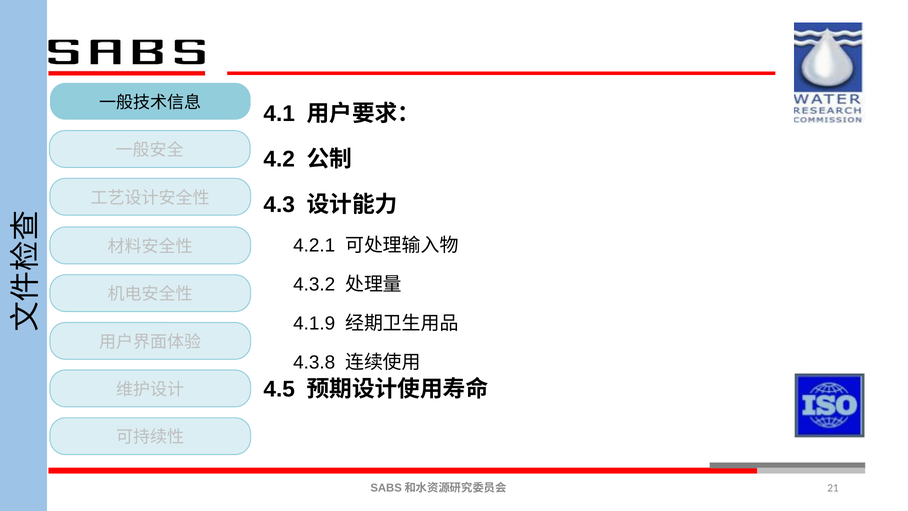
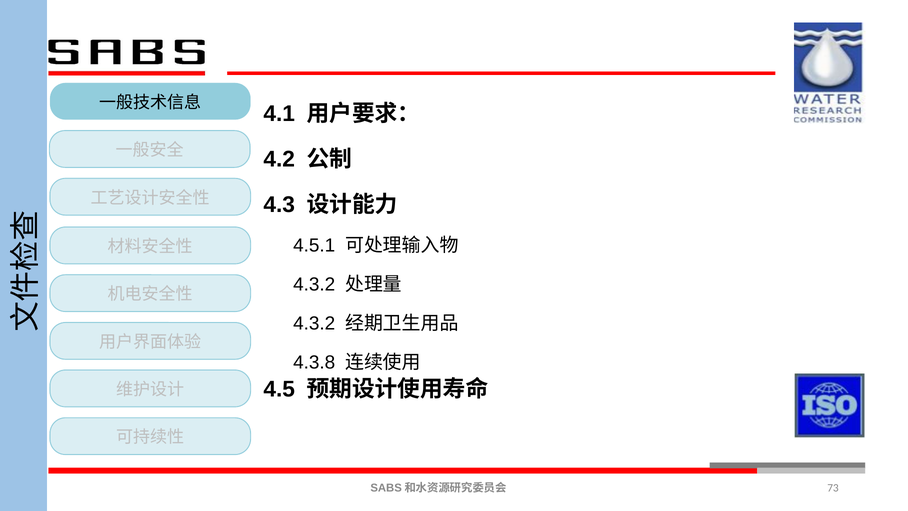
4.2.1: 4.2.1 -> 4.5.1 (314, 246)
4.1.9: 4.1.9 -> 4.3.2 (314, 323)
21: 21 -> 73 (833, 488)
